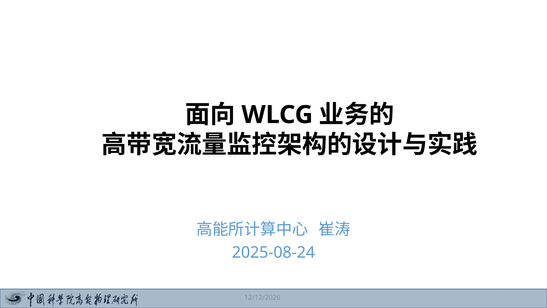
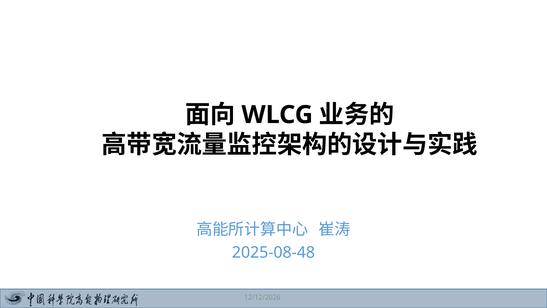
2025-08-24: 2025-08-24 -> 2025-08-48 (273, 252)
